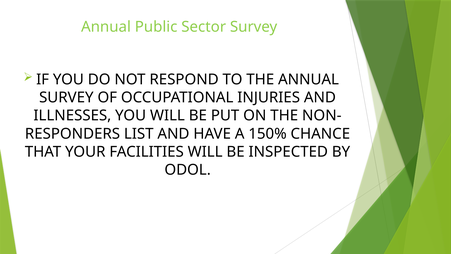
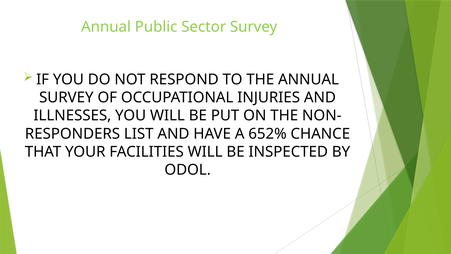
150%: 150% -> 652% (268, 134)
